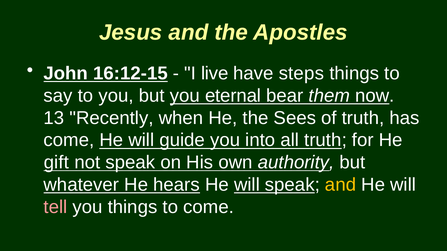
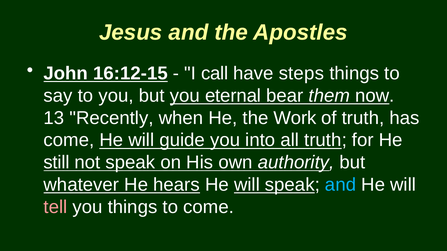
live: live -> call (215, 73)
Sees: Sees -> Work (295, 118)
gift: gift -> still (57, 163)
and colour: yellow -> light blue (341, 185)
